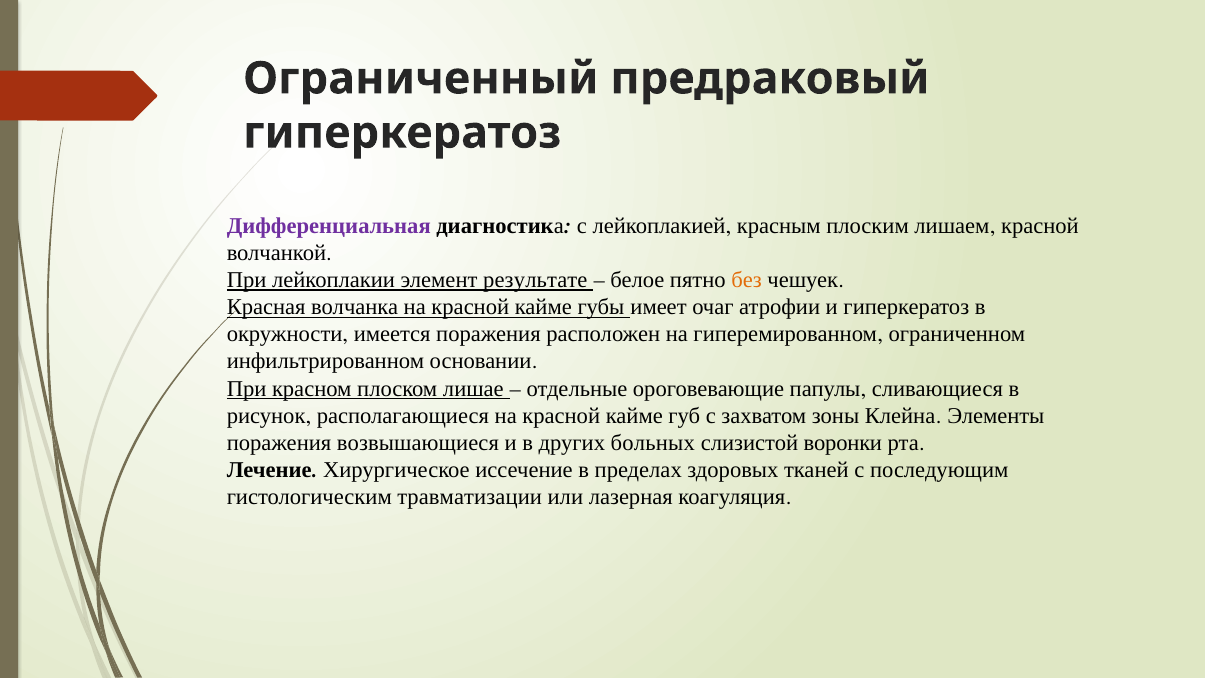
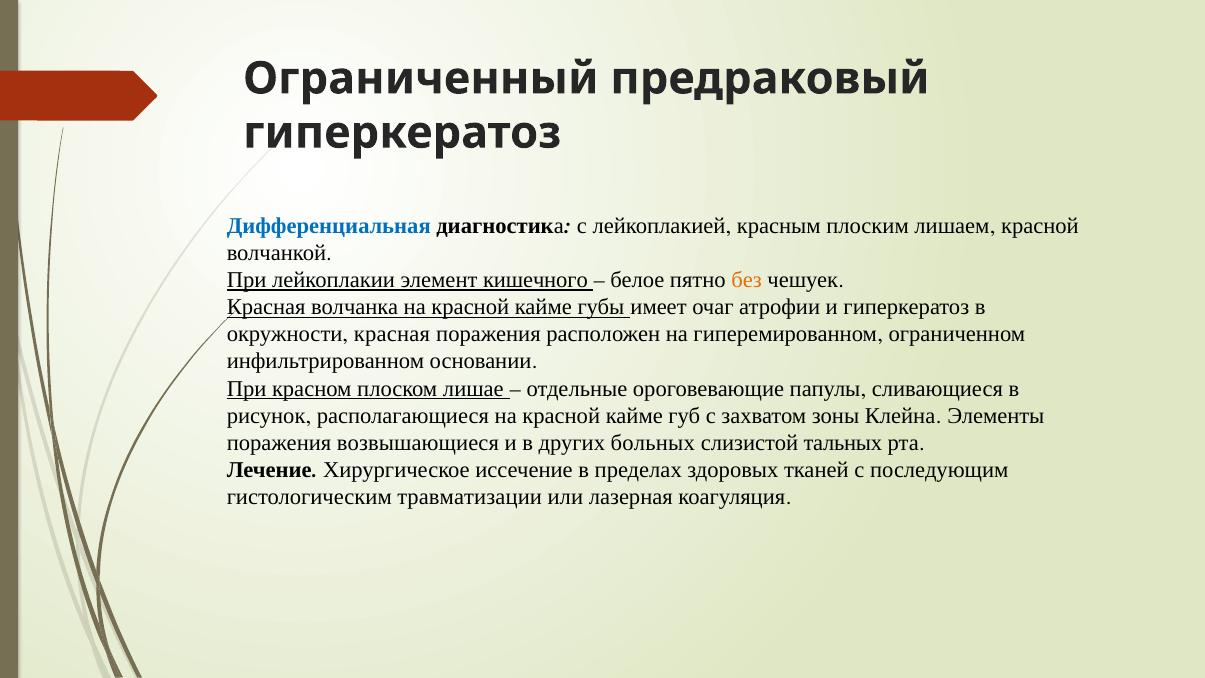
Дифференциальная colour: purple -> blue (329, 226)
результате: результате -> кишечного (535, 280)
окружности имеется: имеется -> красная (392, 334)
воронки: воронки -> тальных (843, 443)
